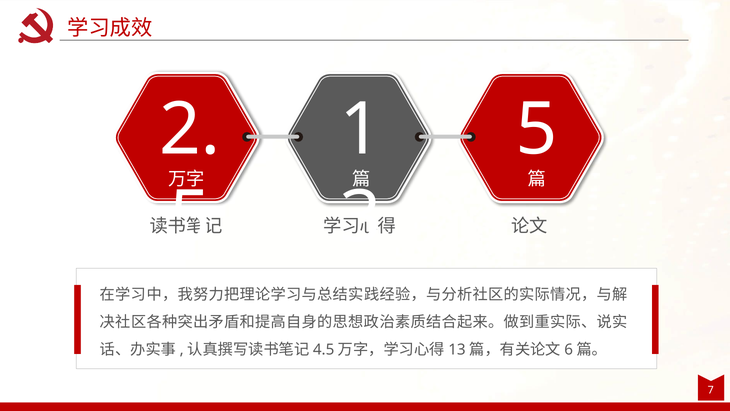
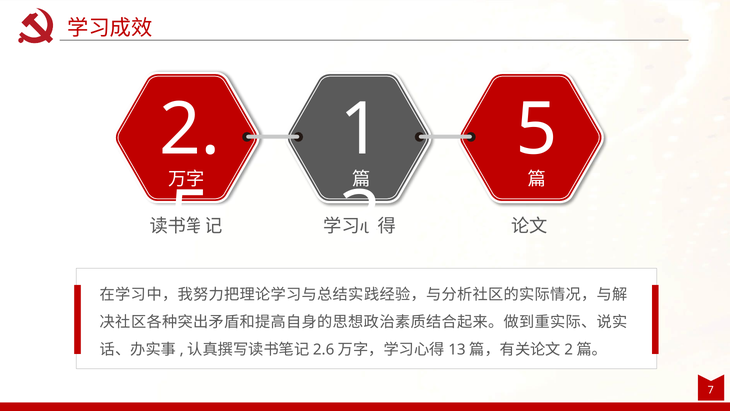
4.5: 4.5 -> 2.6 (324, 349)
6: 6 -> 2 (569, 349)
